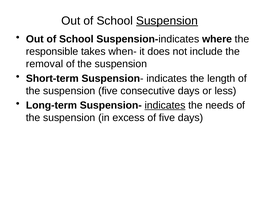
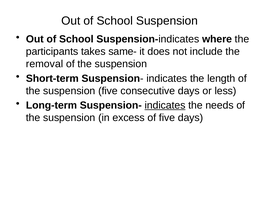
Suspension underline: present -> none (167, 21)
responsible: responsible -> participants (52, 52)
when-: when- -> same- (123, 52)
